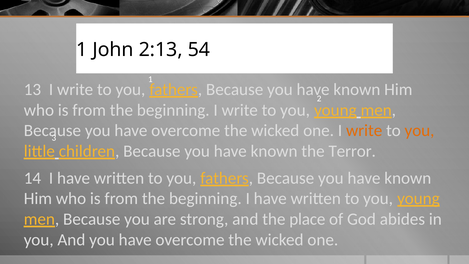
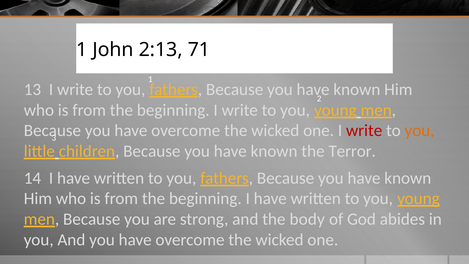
54: 54 -> 71 (199, 50)
write colour: orange -> red (364, 130)
place: place -> body (307, 219)
